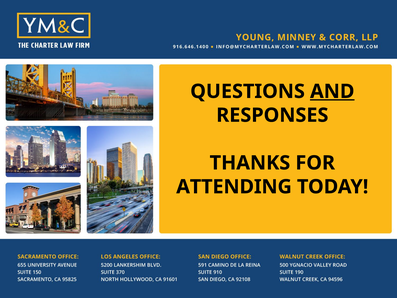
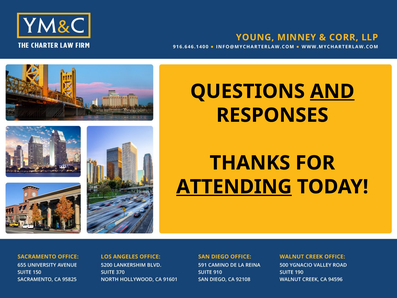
ATTENDING underline: none -> present (234, 187)
